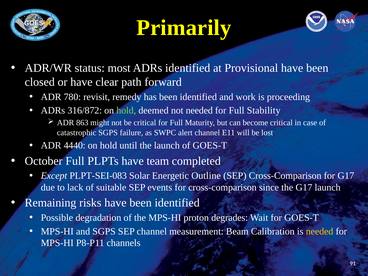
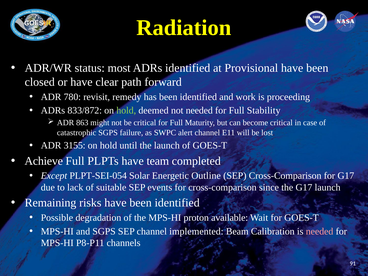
Primarily: Primarily -> Radiation (184, 28)
316/872: 316/872 -> 833/872 (85, 111)
4440: 4440 -> 3155 (75, 145)
October: October -> Achieve (44, 161)
PLPT-SEI-083: PLPT-SEI-083 -> PLPT-SEI-054 (98, 176)
degrades: degrades -> available (230, 218)
measurement: measurement -> implemented (196, 231)
needed colour: yellow -> pink (320, 231)
